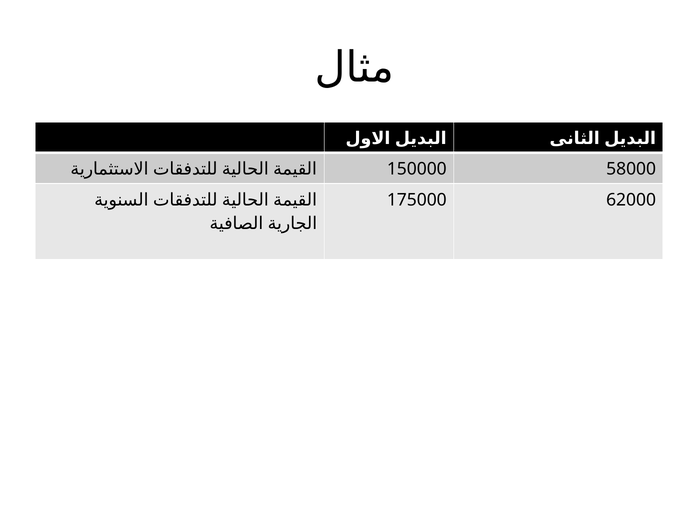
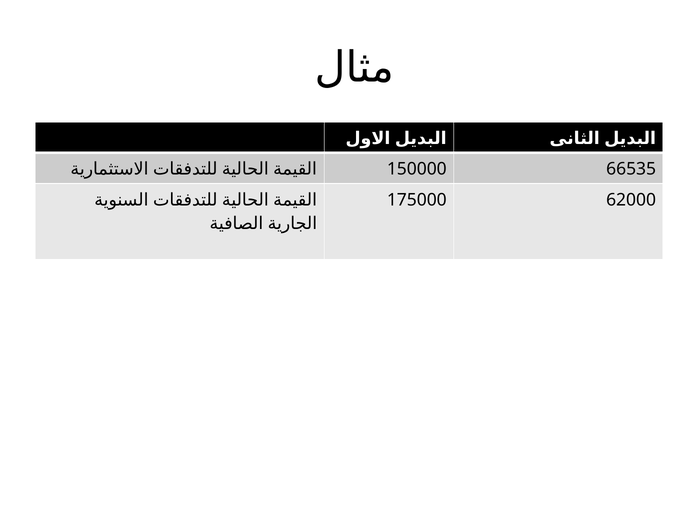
58000: 58000 -> 66535 (631, 169)
